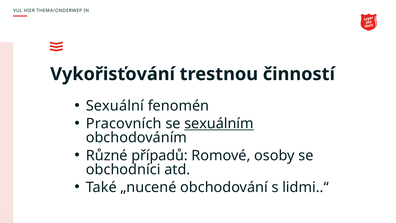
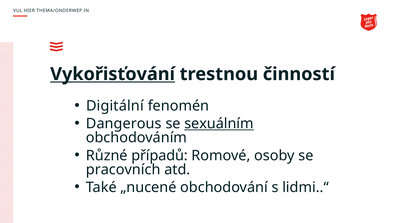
Vykořisťování underline: none -> present (113, 74)
Sexuální: Sexuální -> Digitální (115, 106)
Pracovních: Pracovních -> Dangerous (124, 124)
obchodníci: obchodníci -> pracovních (123, 169)
